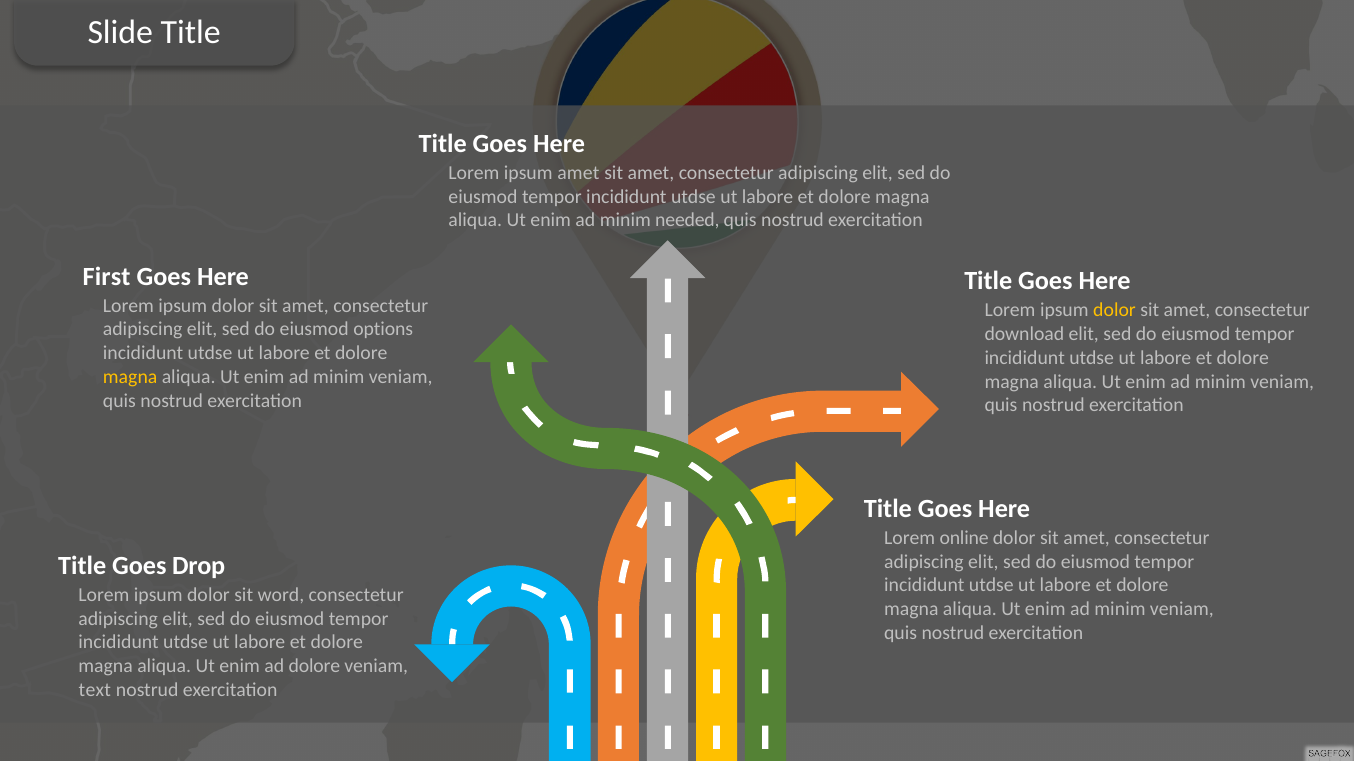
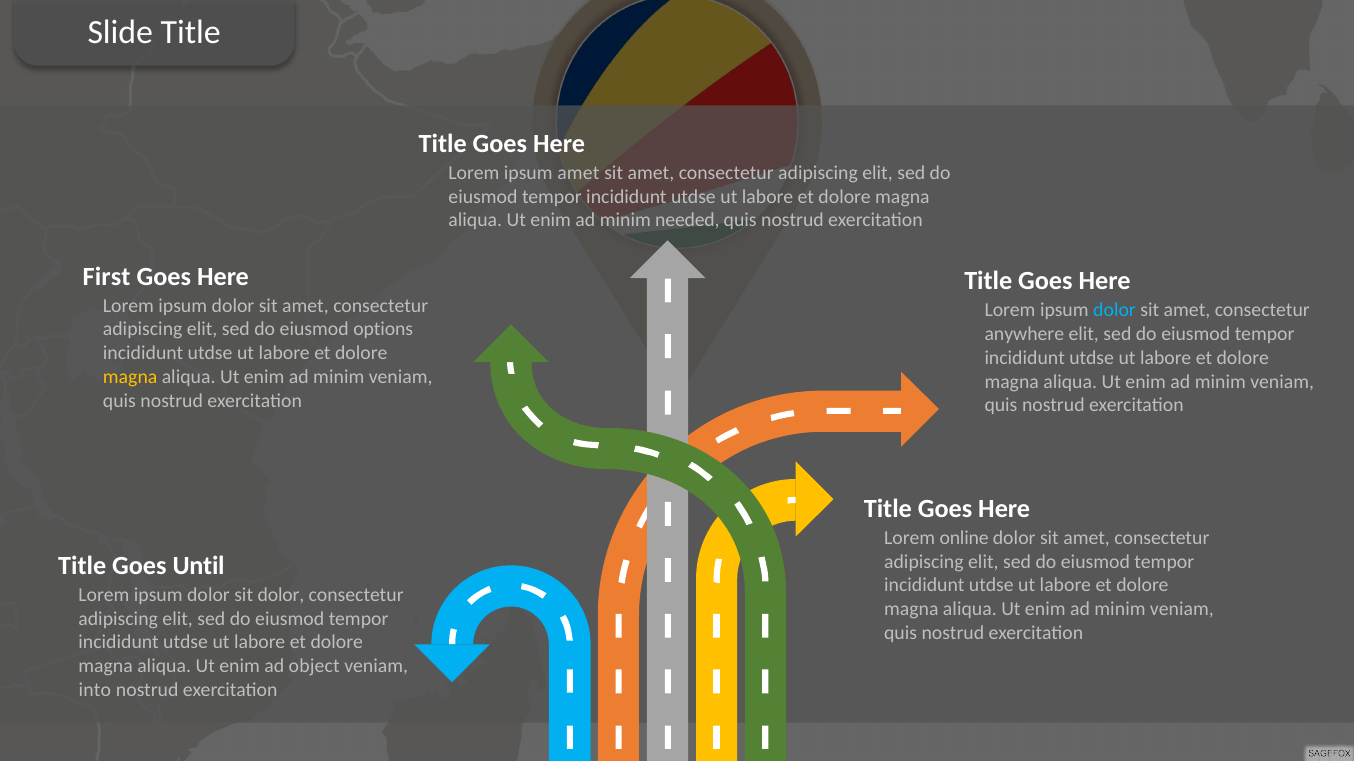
dolor colour: yellow -> light blue (1115, 311)
download: download -> anywhere (1024, 334)
Drop: Drop -> Until (199, 566)
sit word: word -> dolor (281, 595)
ad dolore: dolore -> object (314, 666)
text: text -> into (95, 690)
